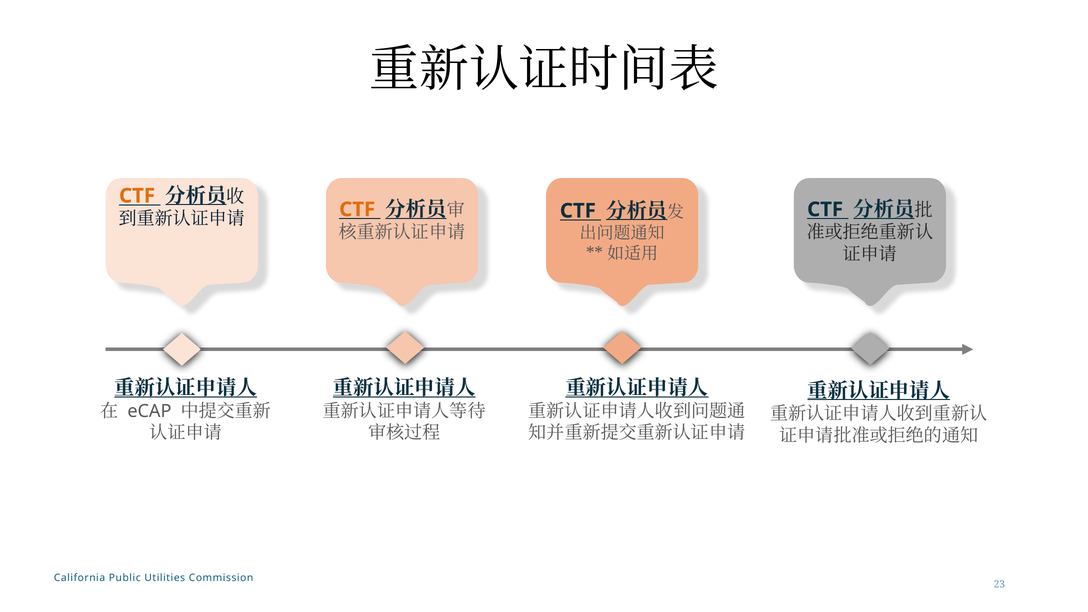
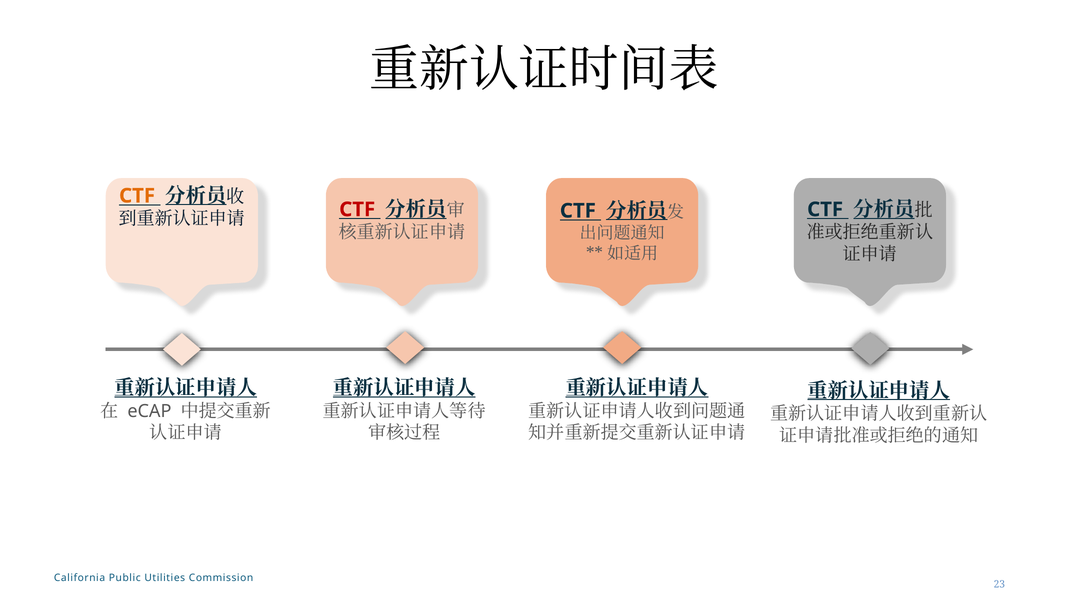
CTF colour: orange -> red (357, 209)
